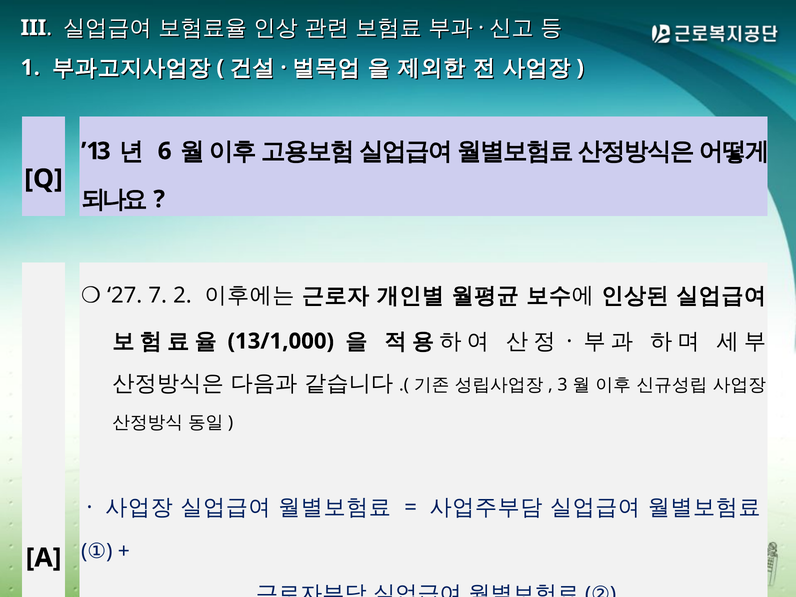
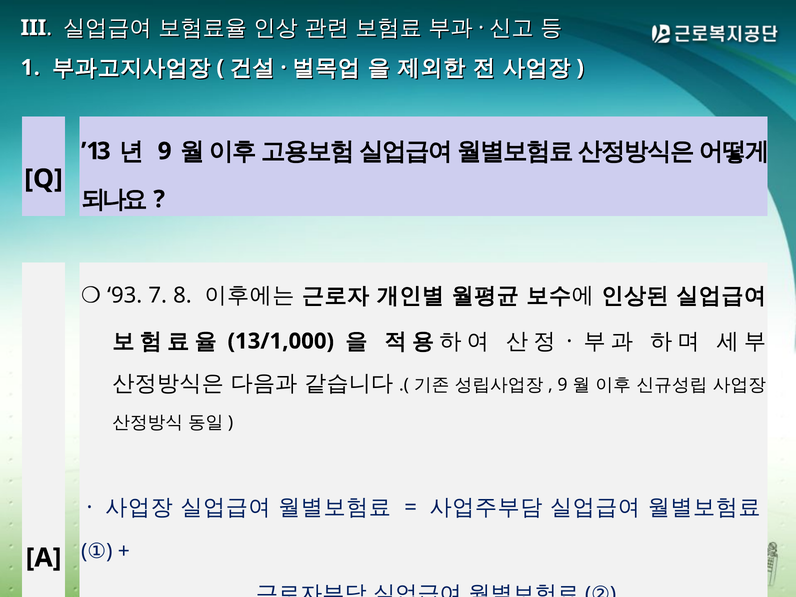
6: 6 -> 9 (165, 151)
27: 27 -> 93 (127, 296)
2: 2 -> 8 (182, 296)
3: 3 -> 9 (562, 385)
